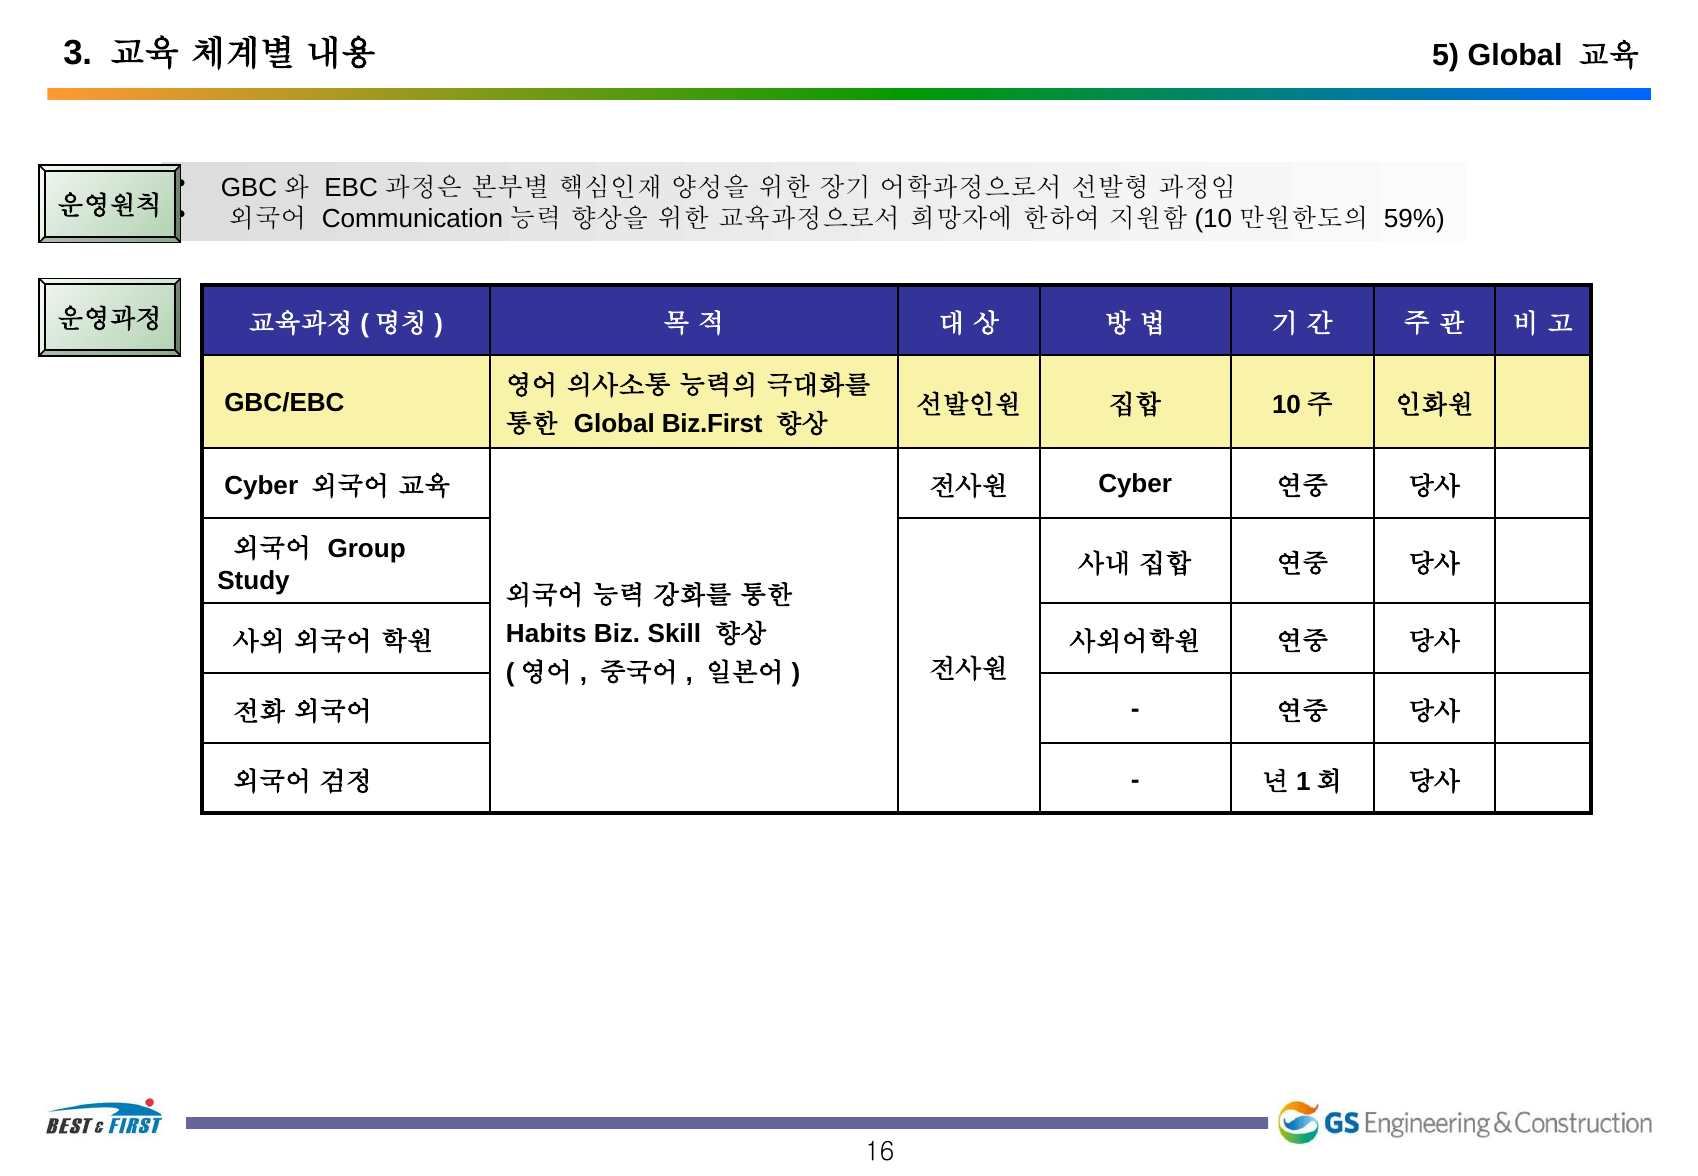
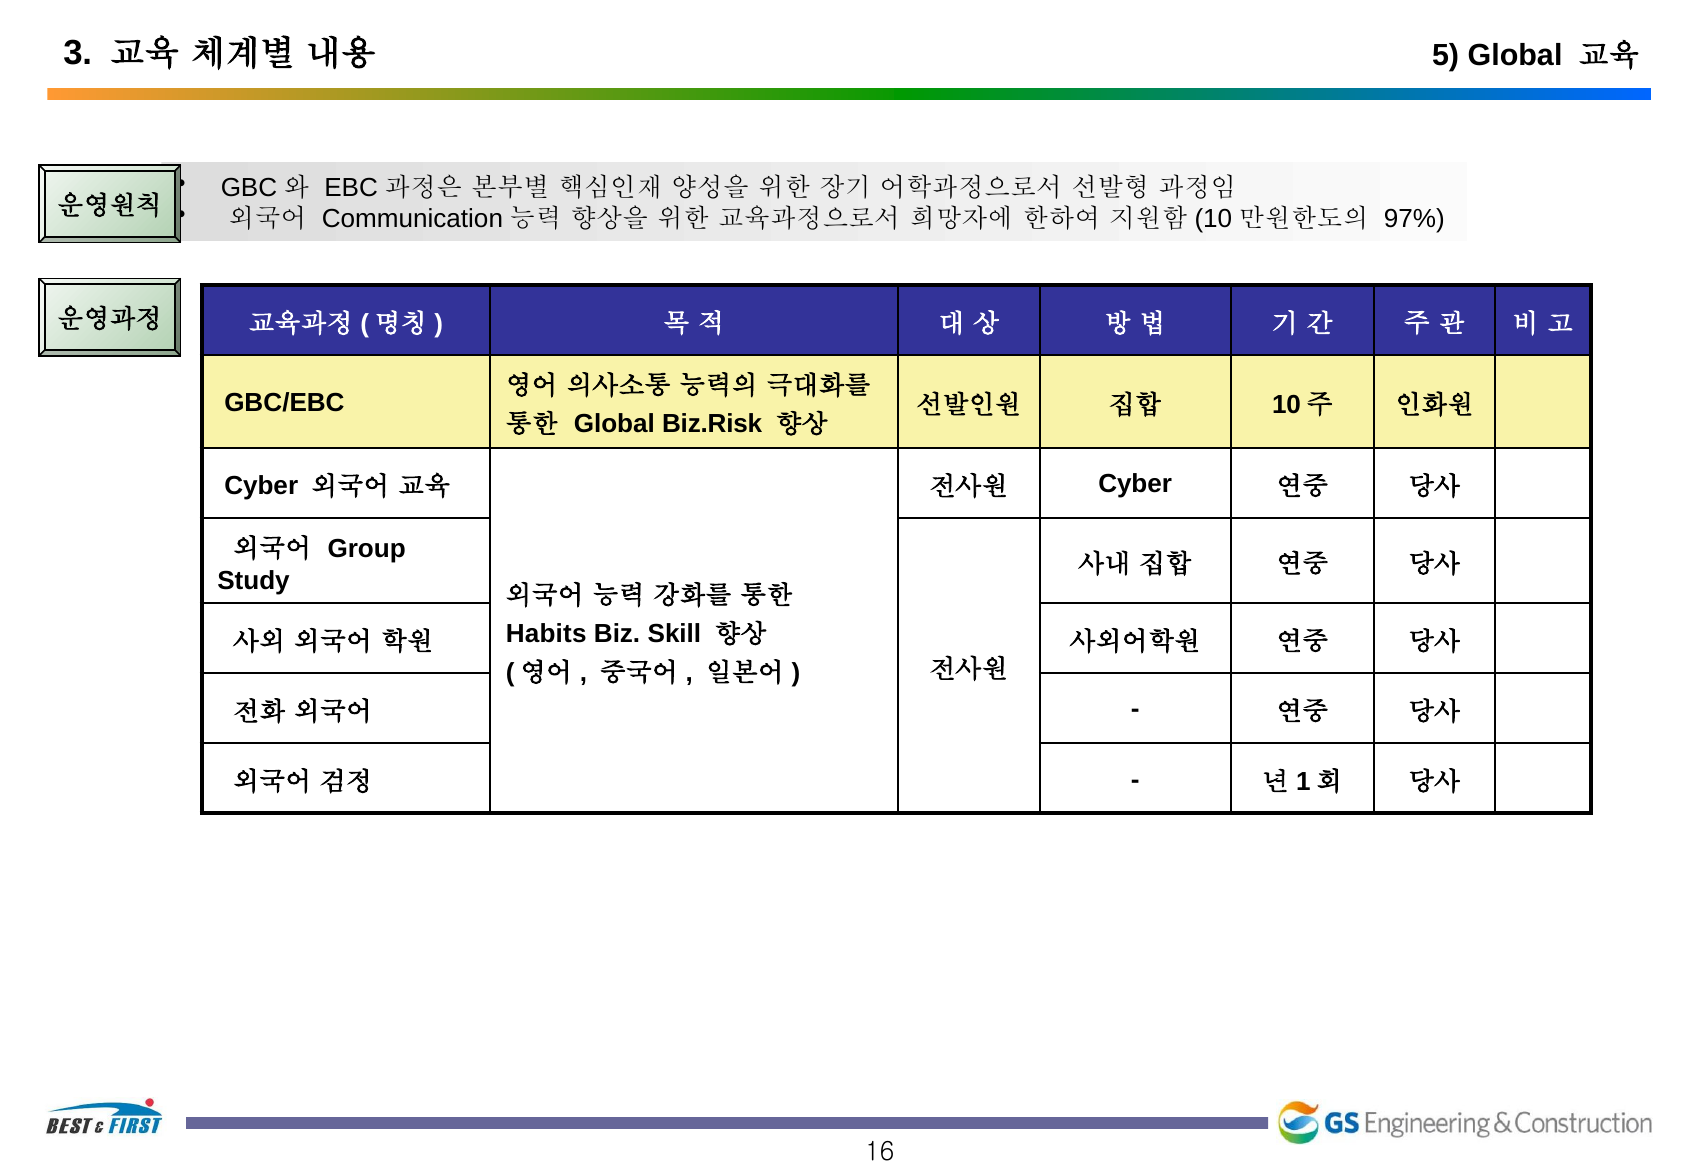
59%: 59% -> 97% (1414, 219)
Biz.First: Biz.First -> Biz.Risk (712, 424)
